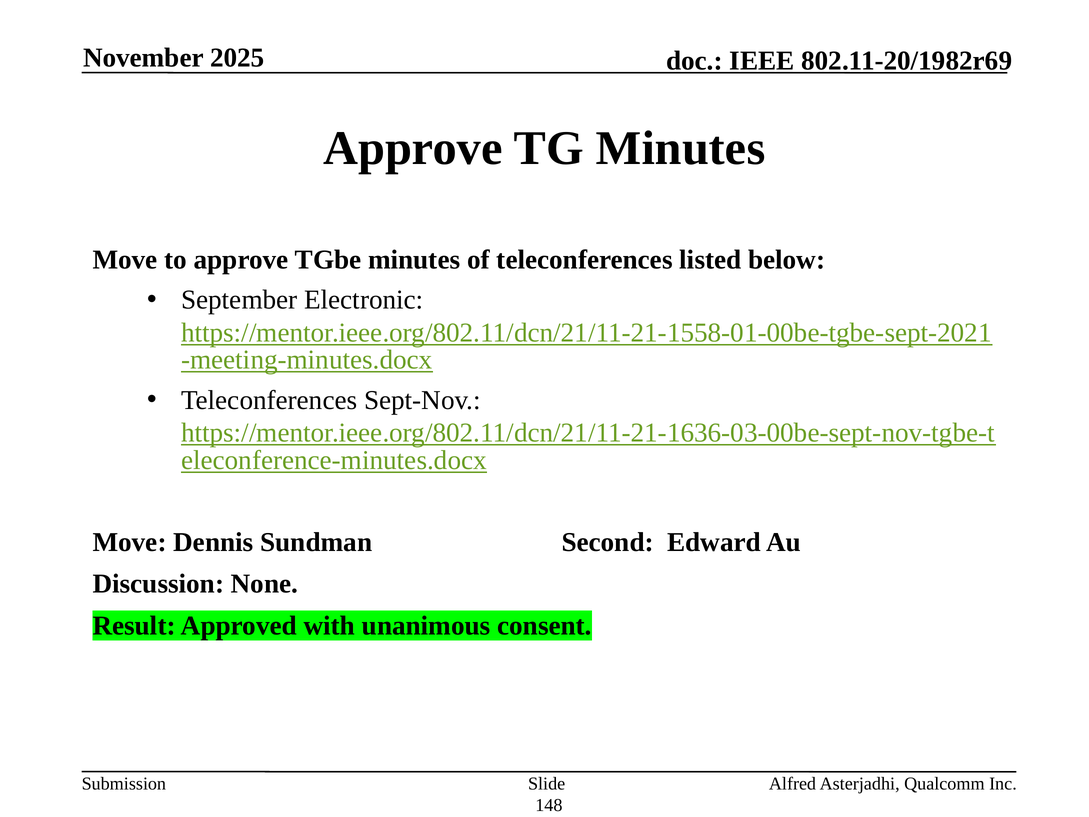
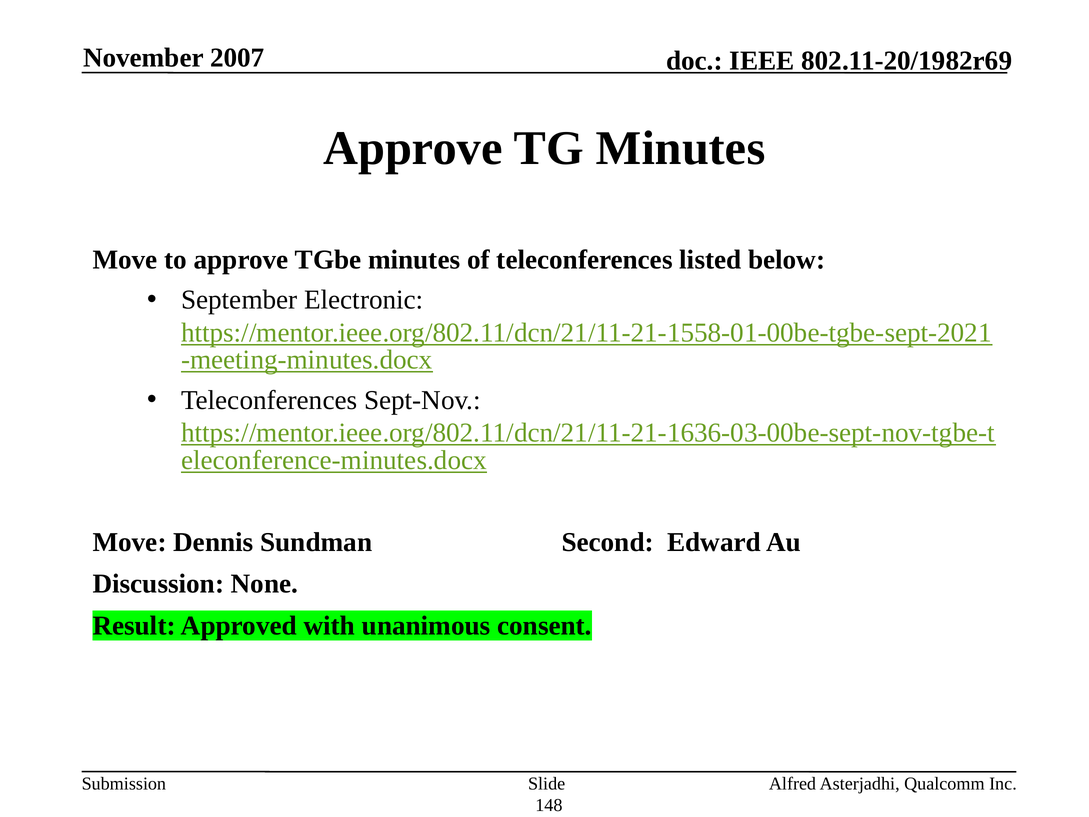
2025: 2025 -> 2007 (237, 58)
